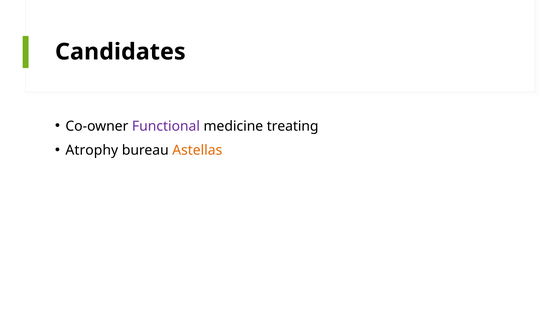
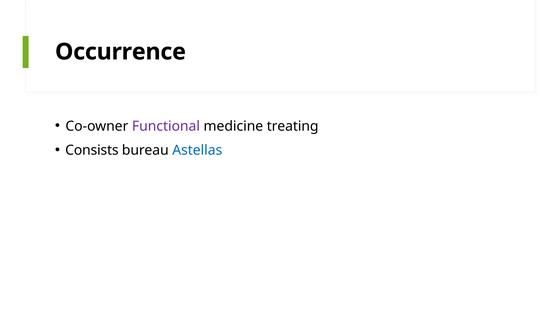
Candidates: Candidates -> Occurrence (121, 52)
Atrophy: Atrophy -> Consists (92, 150)
Astellas colour: orange -> blue (197, 150)
